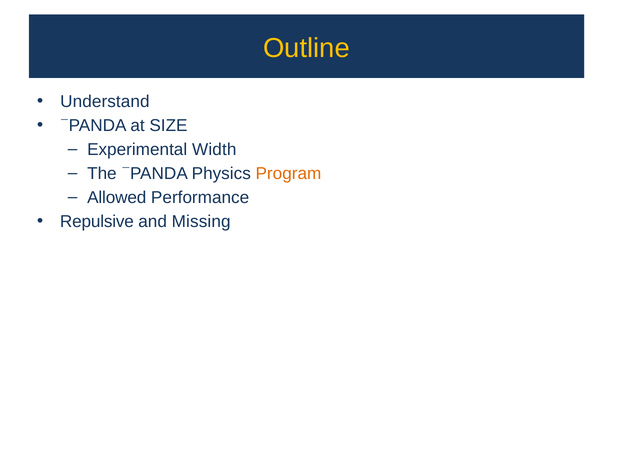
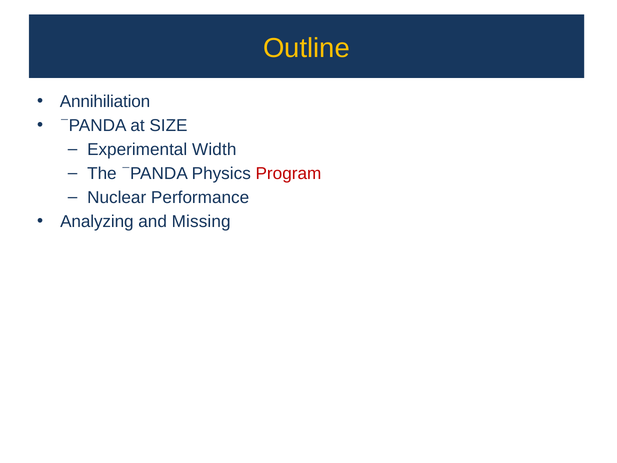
Understand: Understand -> Annihiliation (105, 101)
Program colour: orange -> red (288, 173)
Allowed: Allowed -> Nuclear (117, 197)
Repulsive: Repulsive -> Analyzing (97, 221)
